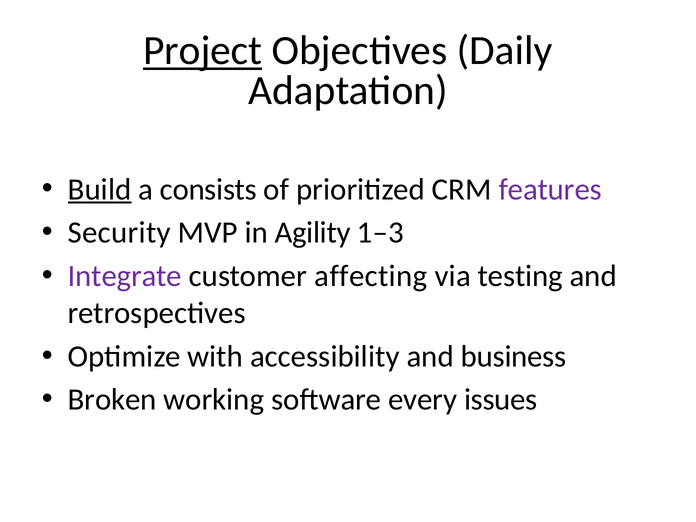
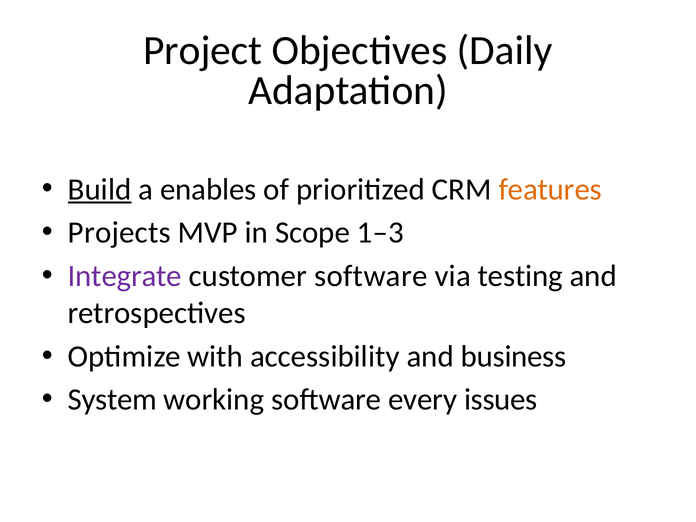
Project underline: present -> none (203, 51)
consists: consists -> enables (208, 189)
features colour: purple -> orange (550, 189)
Security: Security -> Projects (119, 233)
Agility: Agility -> Scope (313, 233)
customer affecting: affecting -> software (371, 276)
Broken: Broken -> System (112, 400)
